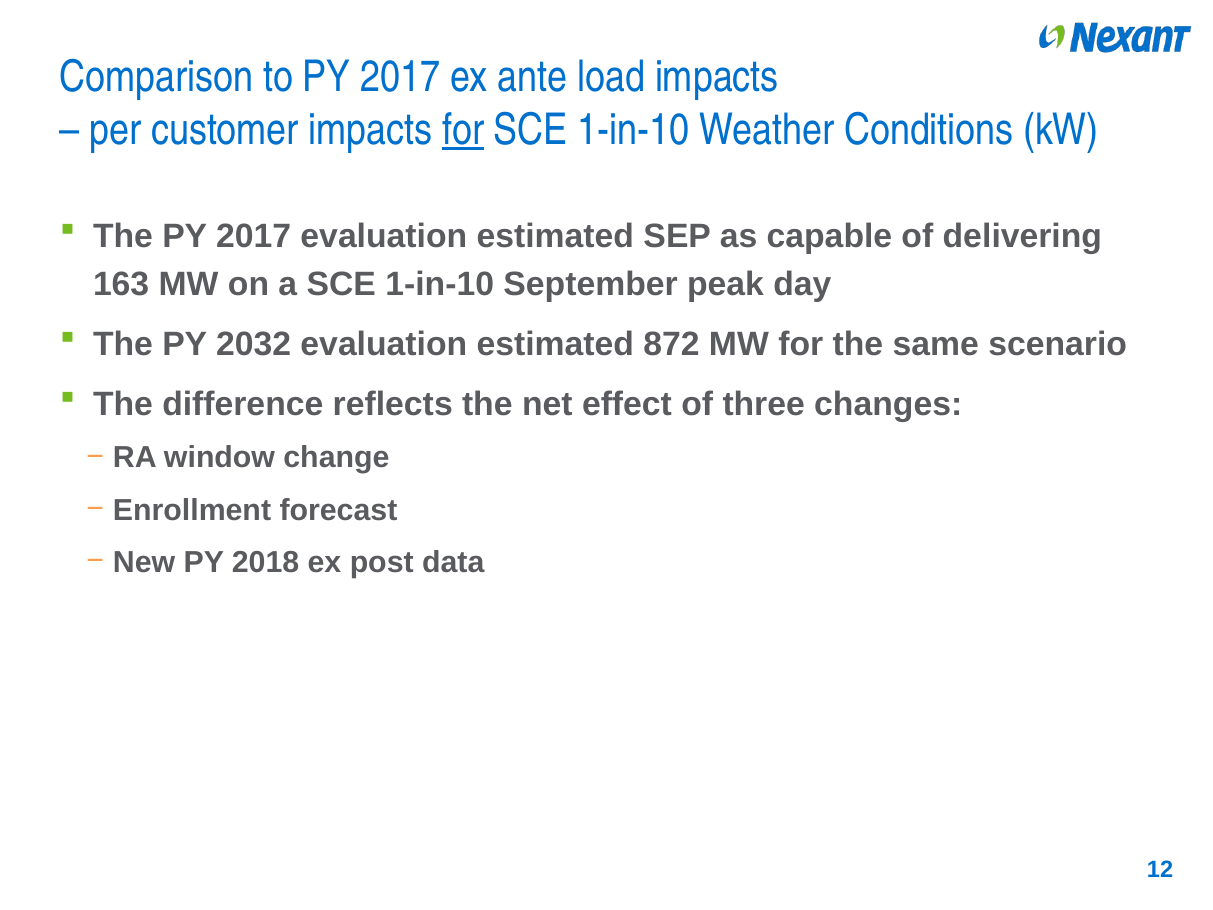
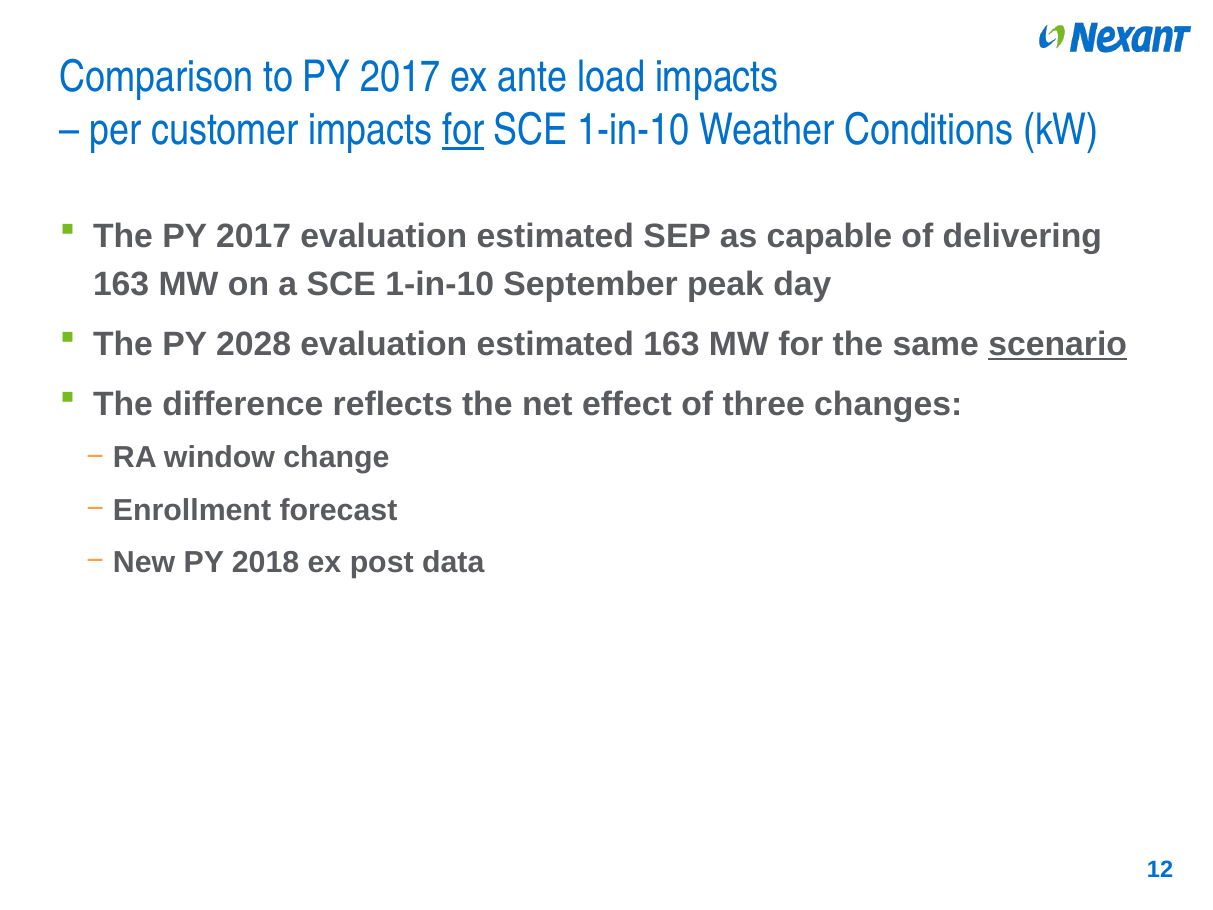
2032: 2032 -> 2028 (254, 344)
estimated 872: 872 -> 163 (672, 344)
scenario underline: none -> present (1058, 344)
